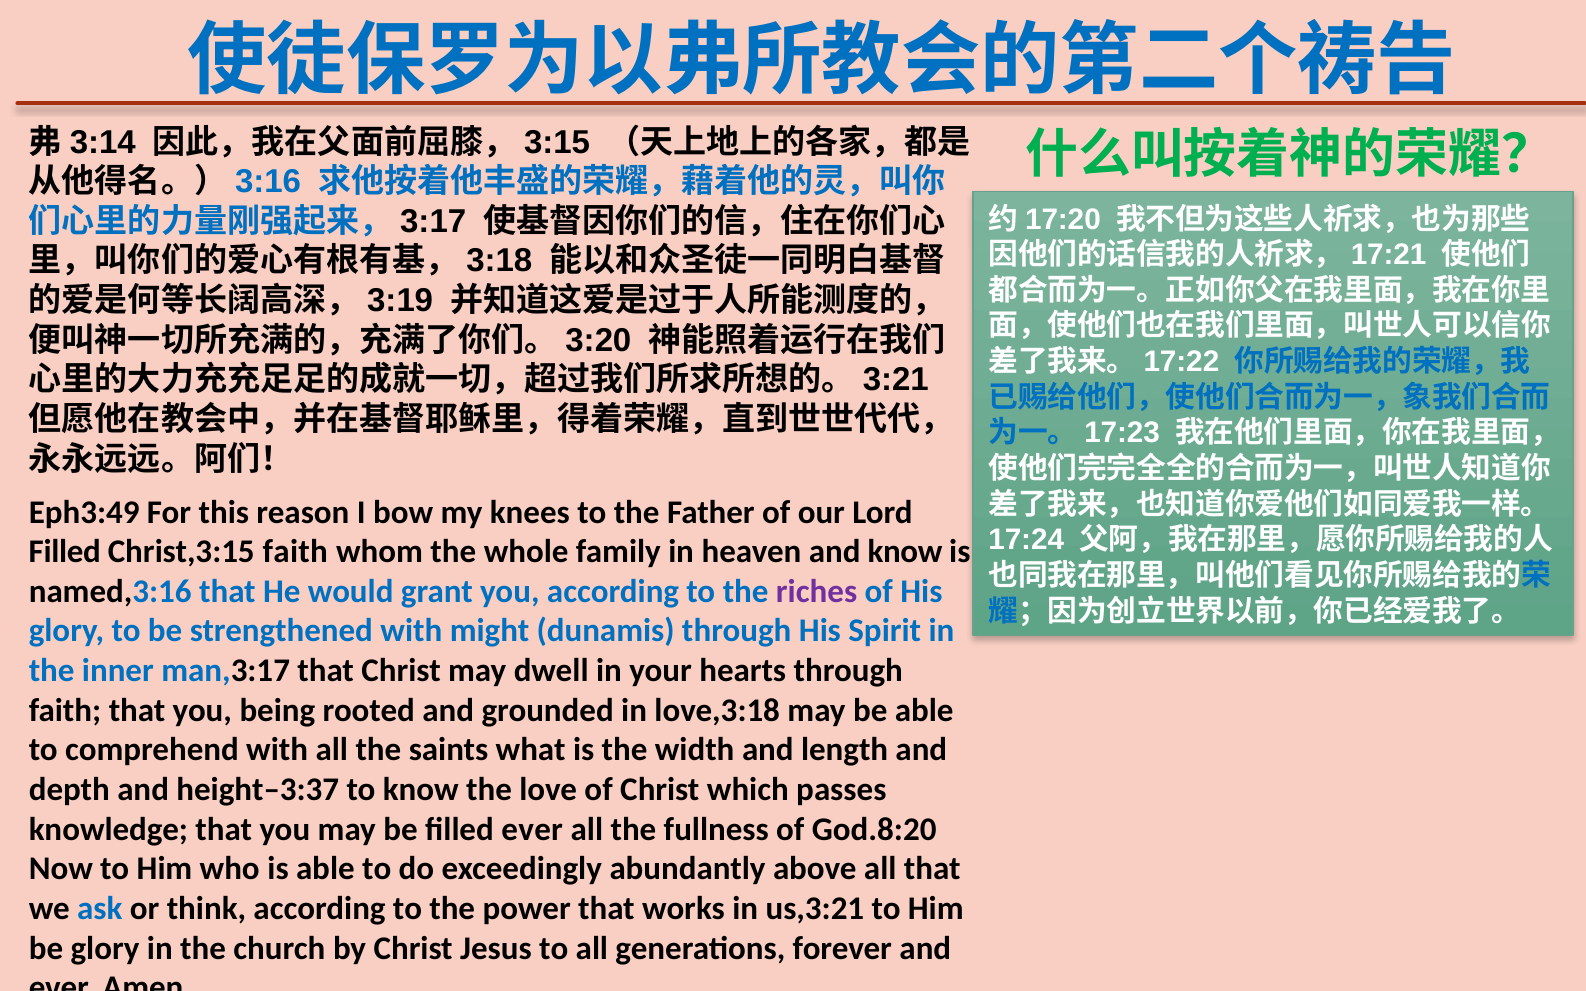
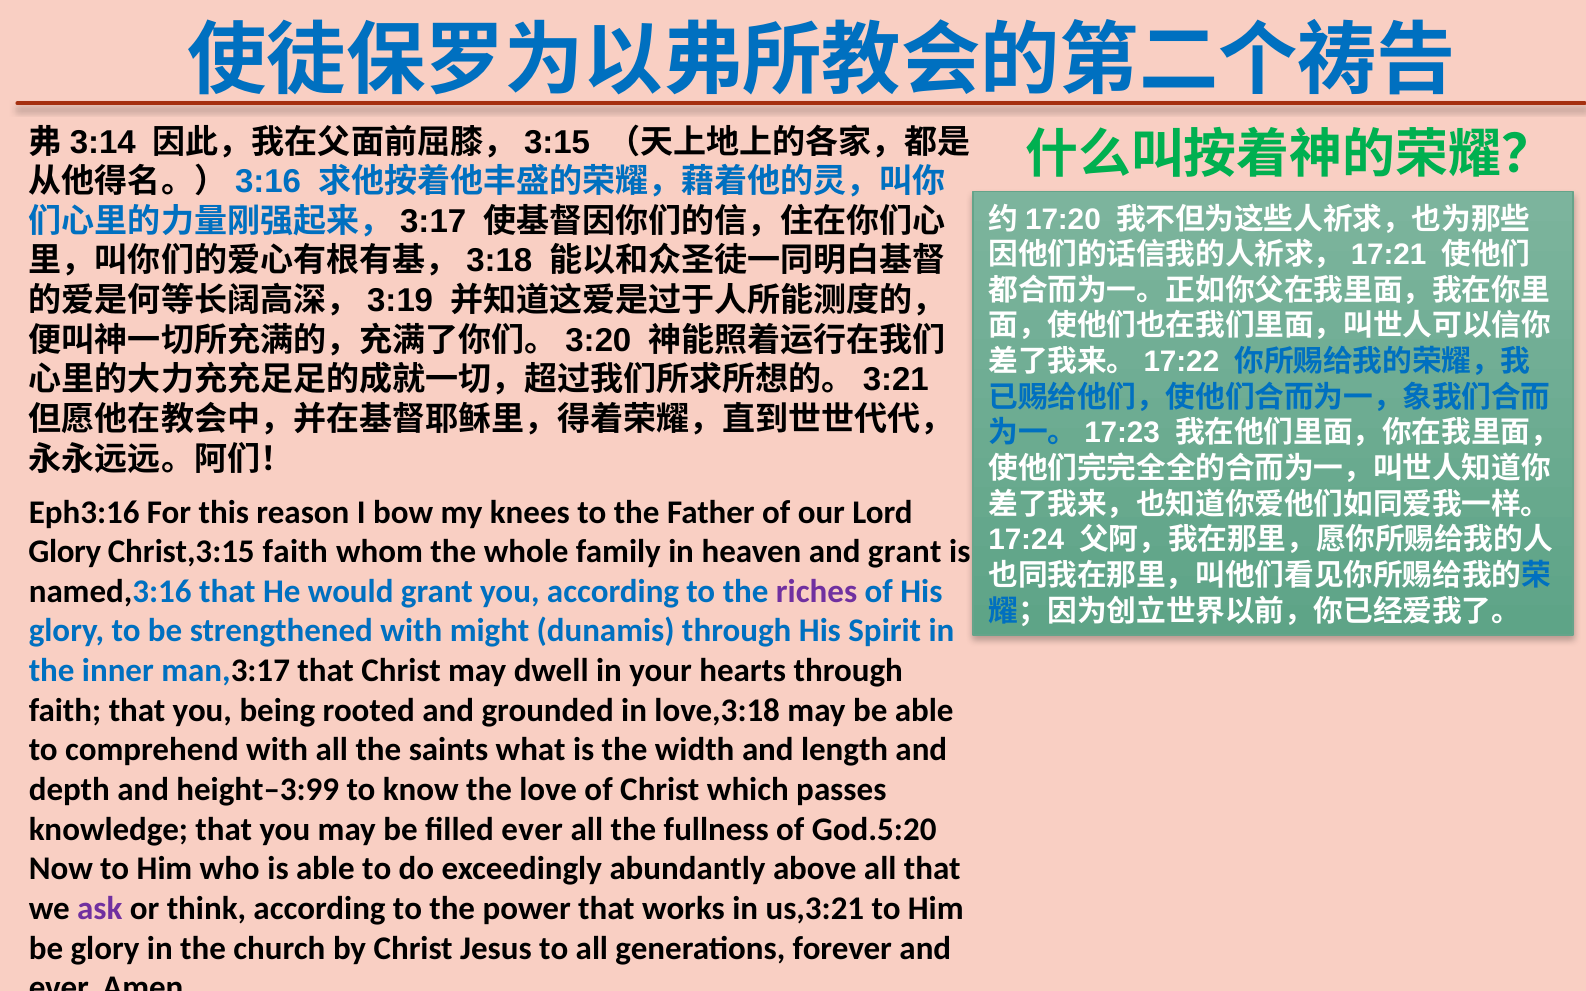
Eph3:49: Eph3:49 -> Eph3:16 (84, 512)
Filled: Filled -> Glory (65, 552)
and know: know -> grant (905, 552)
height–3:37: height–3:37 -> height–3:99 (258, 790)
God.8:20: God.8:20 -> God.5:20 (874, 829)
ask colour: blue -> purple (100, 909)
